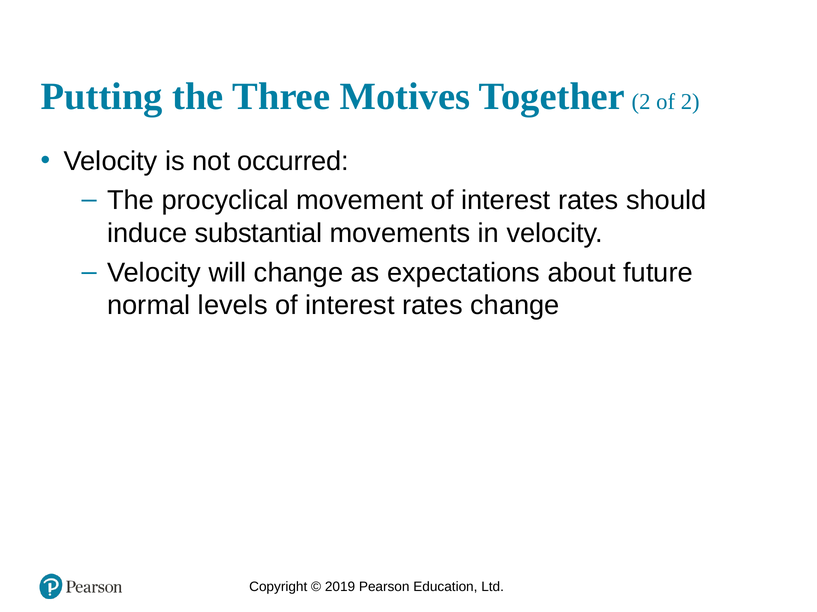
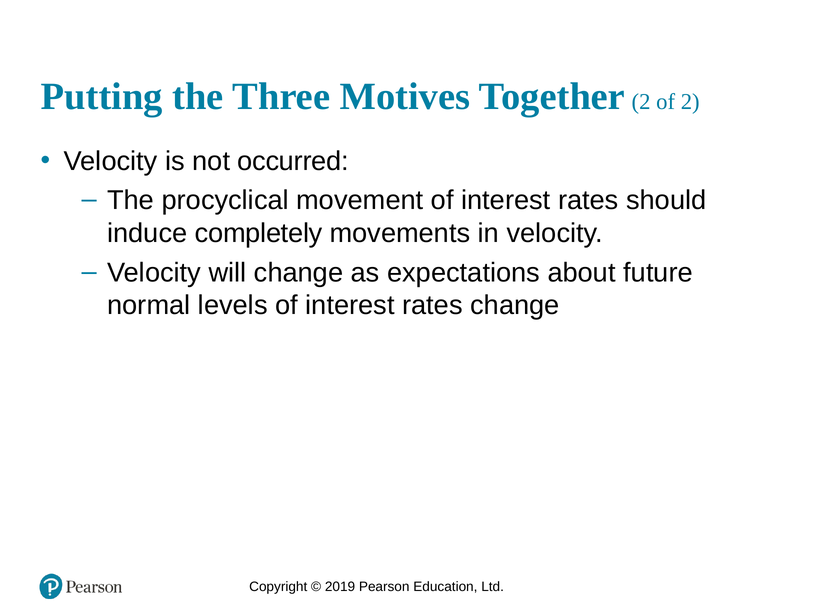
substantial: substantial -> completely (259, 233)
